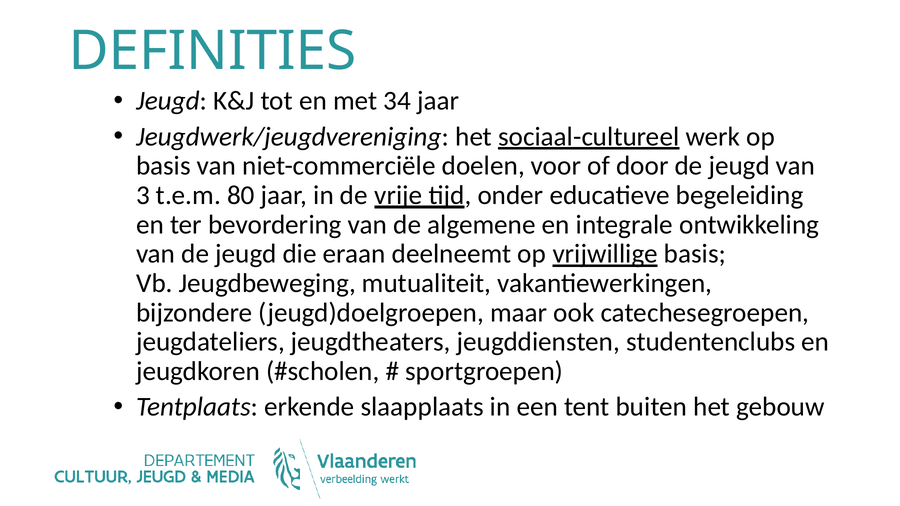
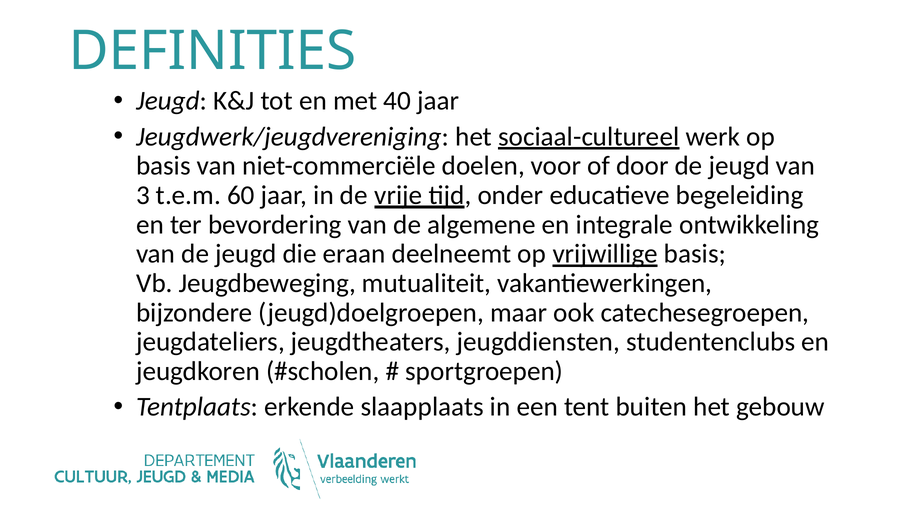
34: 34 -> 40 (397, 101)
80: 80 -> 60 (241, 195)
